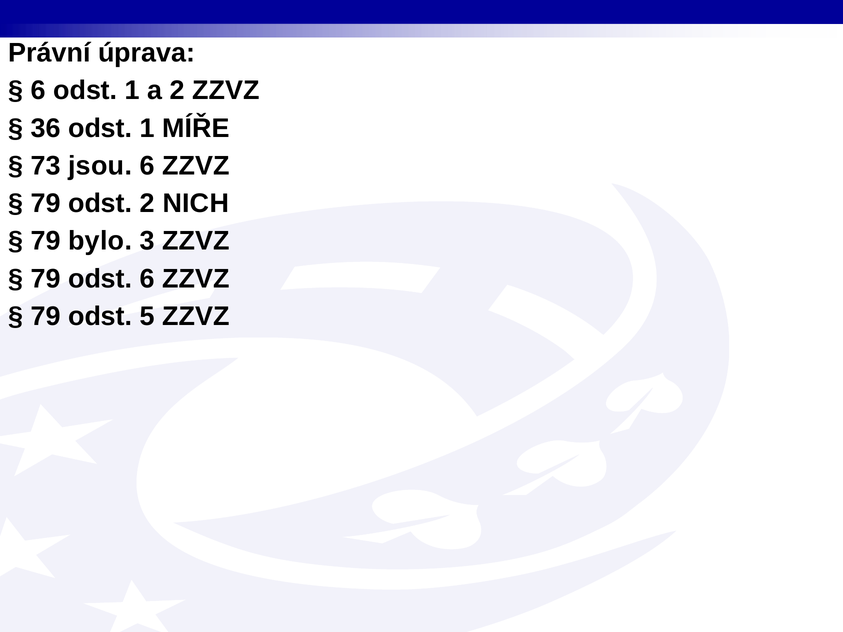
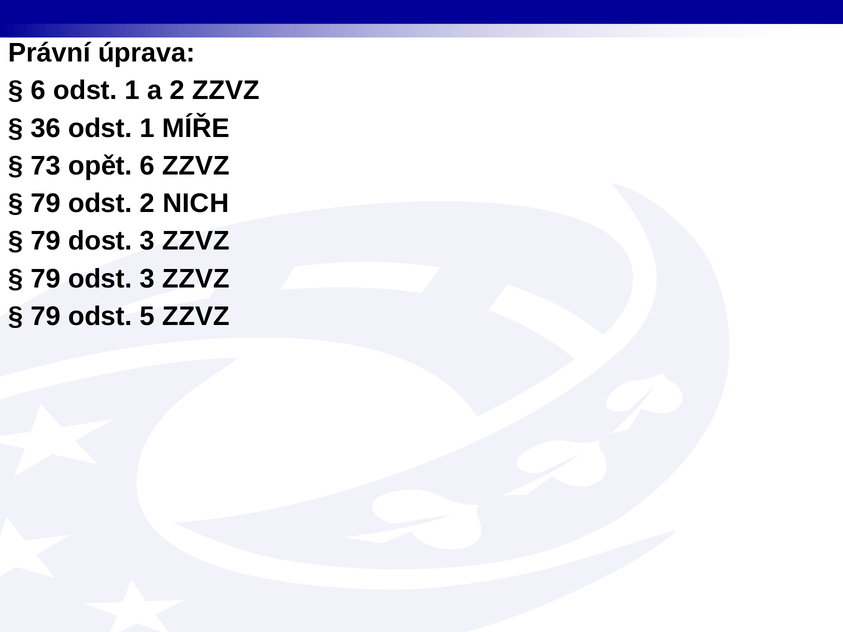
jsou: jsou -> opět (100, 166)
bylo: bylo -> dost (100, 241)
odst 6: 6 -> 3 (147, 279)
